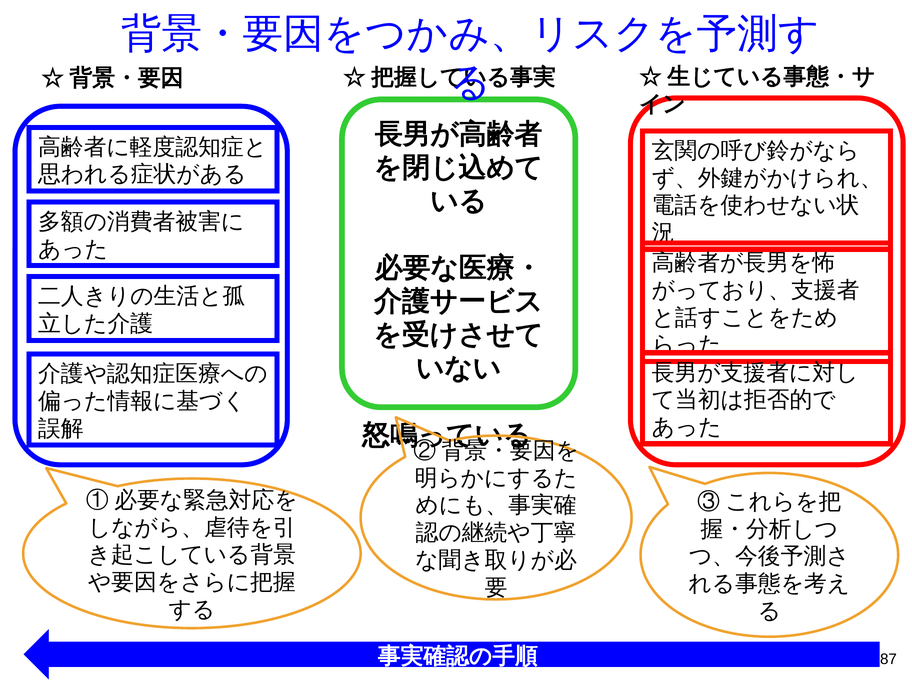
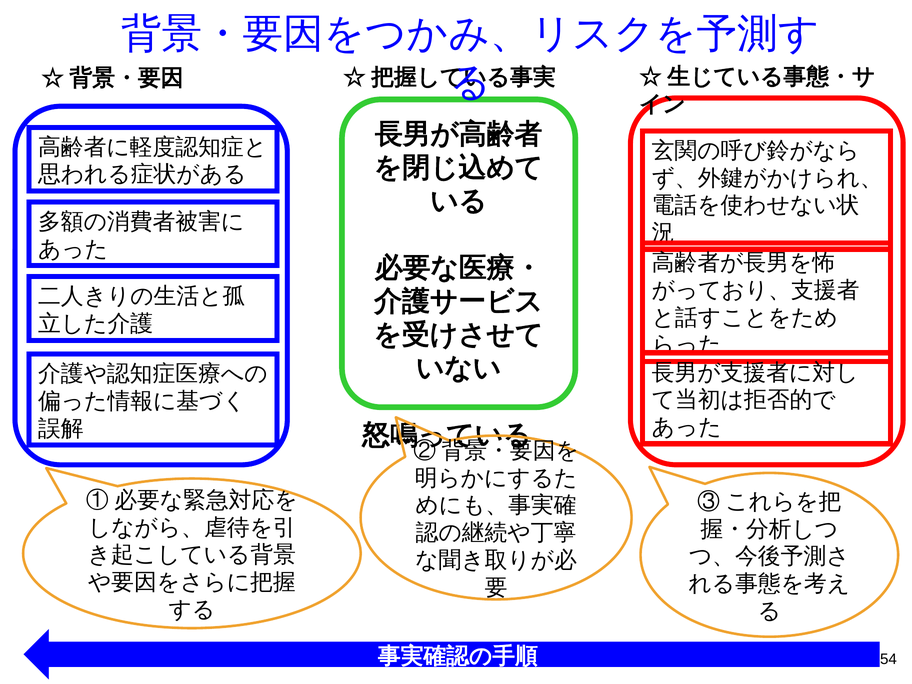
87: 87 -> 54 (889, 659)
